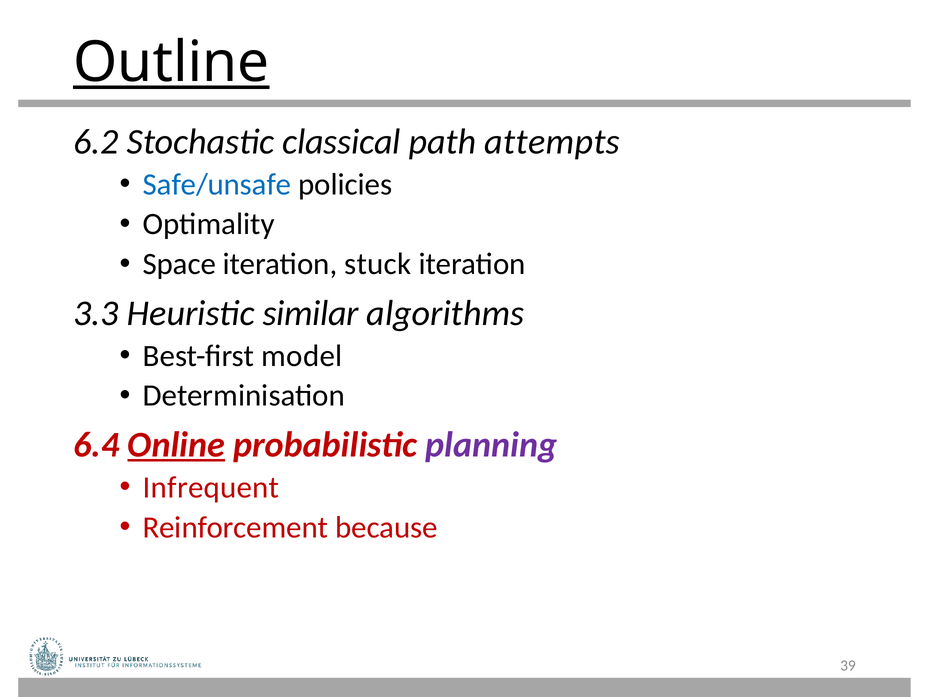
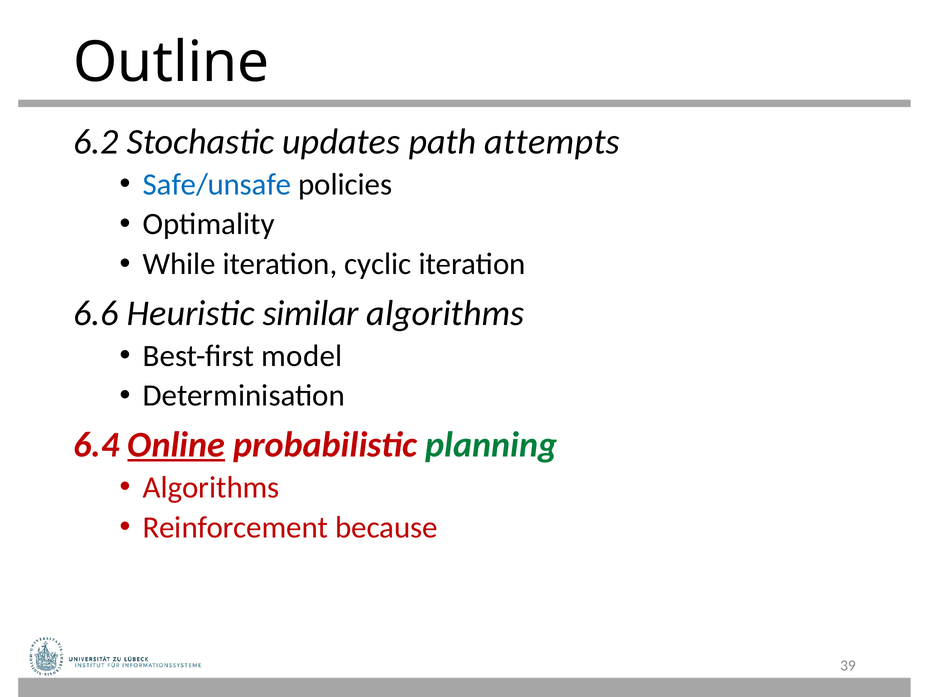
Outline underline: present -> none (171, 63)
classical: classical -> updates (341, 142)
Space: Space -> While (179, 264)
stuck: stuck -> cyclic (378, 264)
3.3: 3.3 -> 6.6 (96, 313)
planning colour: purple -> green (491, 445)
Infrequent: Infrequent -> Algorithms (211, 487)
